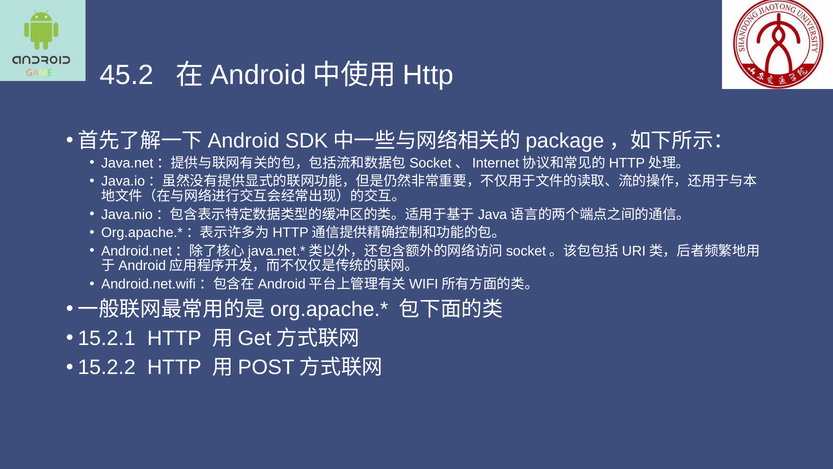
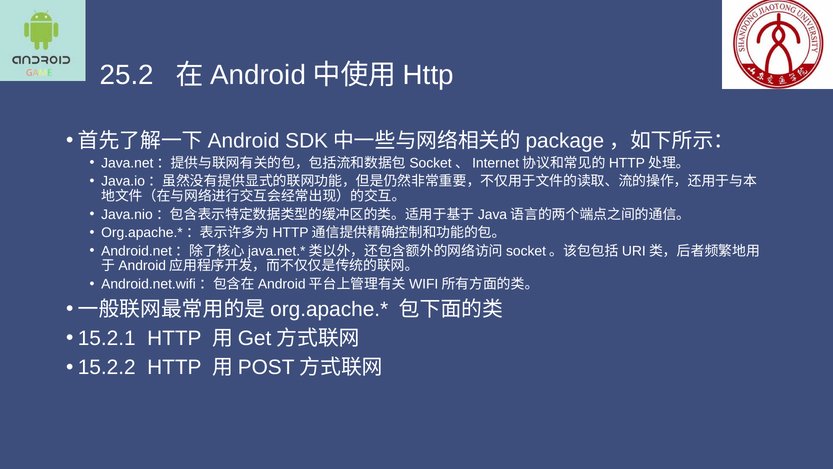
45.2: 45.2 -> 25.2 (127, 75)
